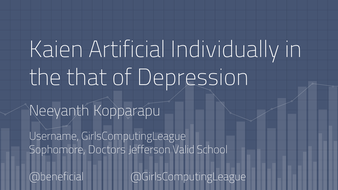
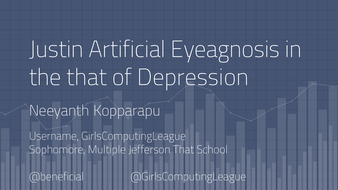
Kaien: Kaien -> Justin (56, 49)
Individually: Individually -> Eyeagnosis (225, 49)
Doctors: Doctors -> Multiple (107, 150)
Jefferson Valid: Valid -> That (184, 150)
